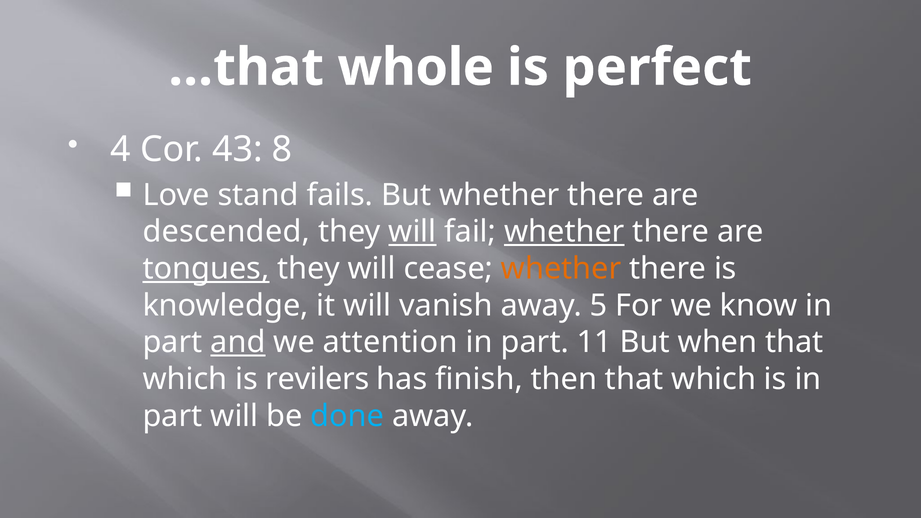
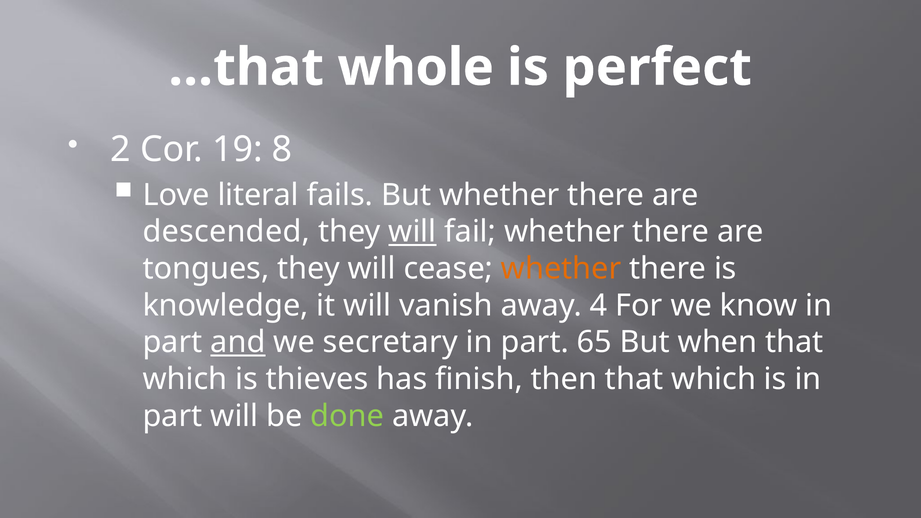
4: 4 -> 2 (121, 149)
43: 43 -> 19 (237, 149)
stand: stand -> literal (258, 195)
whether underline: present -> none (564, 232)
tongues underline: present -> none (206, 269)
5: 5 -> 4 (599, 306)
attention: attention -> secretary (390, 342)
11: 11 -> 65 (594, 342)
revilers: revilers -> thieves (317, 379)
done colour: light blue -> light green (347, 416)
